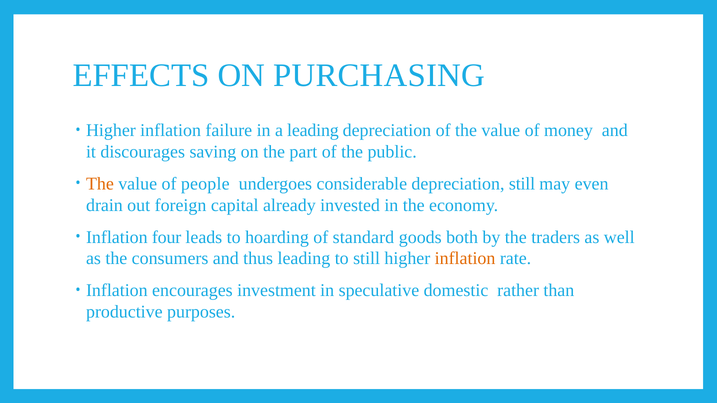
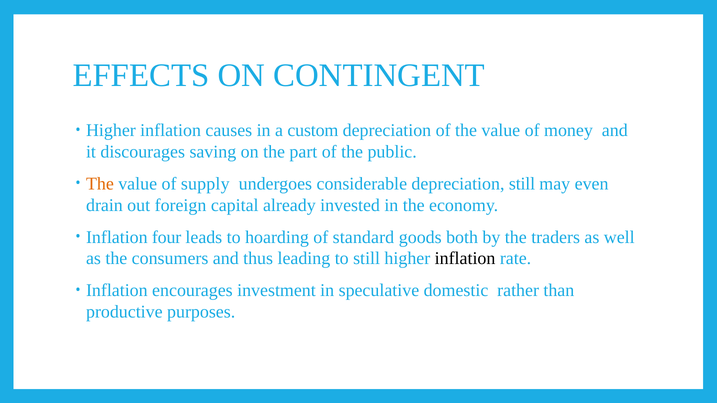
PURCHASING: PURCHASING -> CONTINGENT (379, 76)
failure: failure -> causes (229, 130)
a leading: leading -> custom (313, 130)
people: people -> supply (205, 184)
inflation colour: orange -> black (465, 259)
